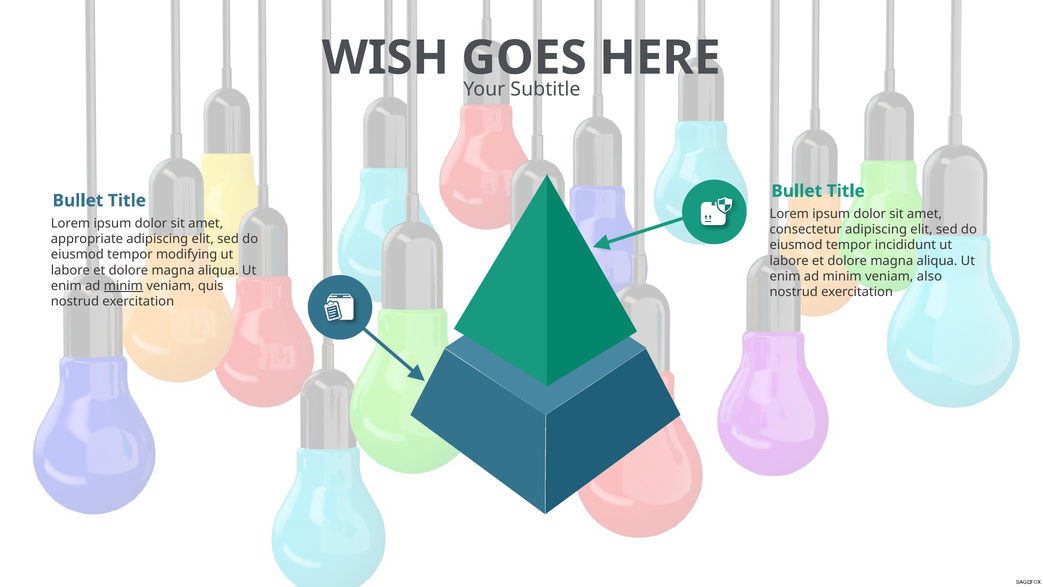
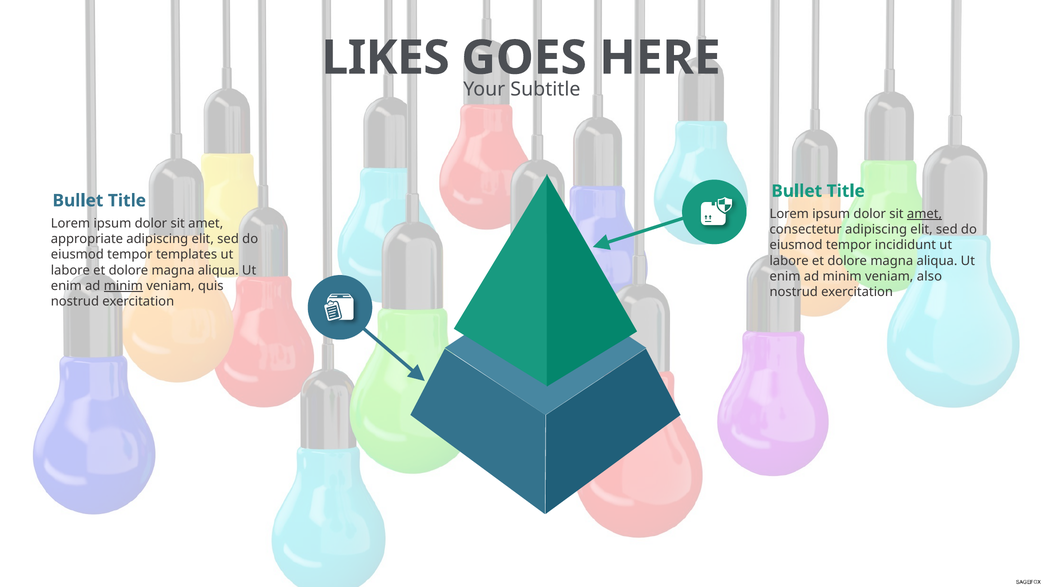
WISH: WISH -> LIKES (386, 58)
amet underline: none -> present (924, 214)
modifying: modifying -> templates (187, 254)
